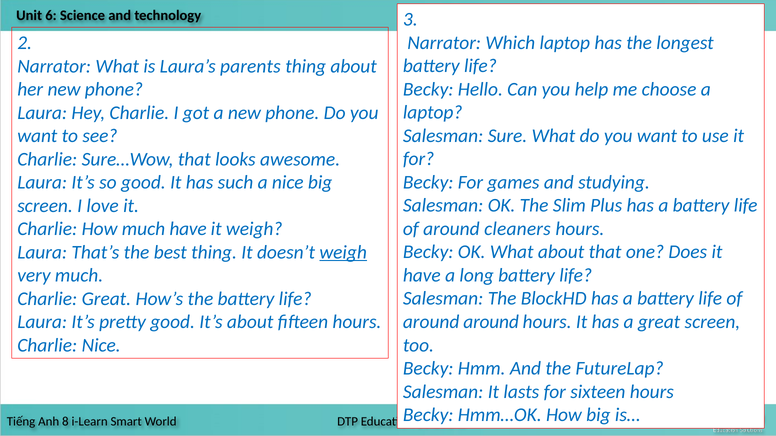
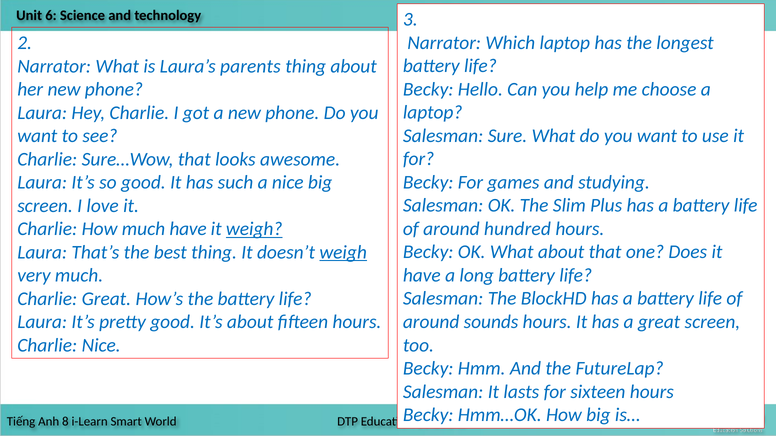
cleaners: cleaners -> hundred (517, 229)
weigh underline: none -> present (254, 229)
around around: around -> sounds (491, 322)
